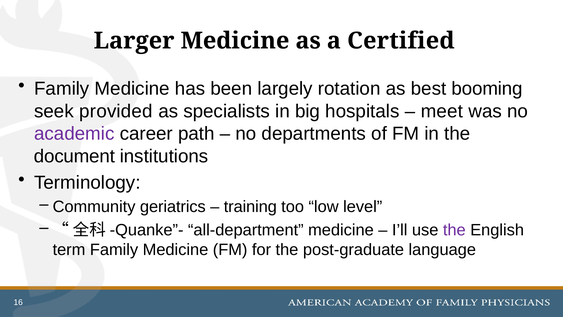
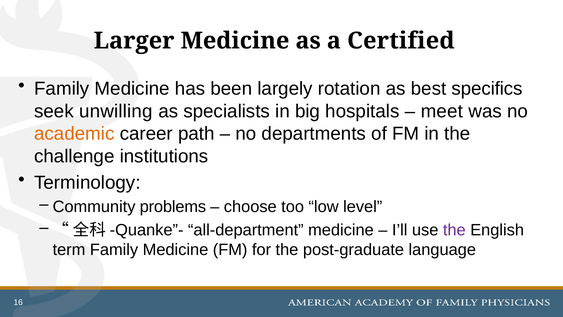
booming: booming -> specifics (487, 89)
provided: provided -> unwilling (116, 111)
academic colour: purple -> orange (74, 134)
document: document -> challenge (74, 156)
geriatrics: geriatrics -> problems (173, 207)
training: training -> choose (250, 207)
